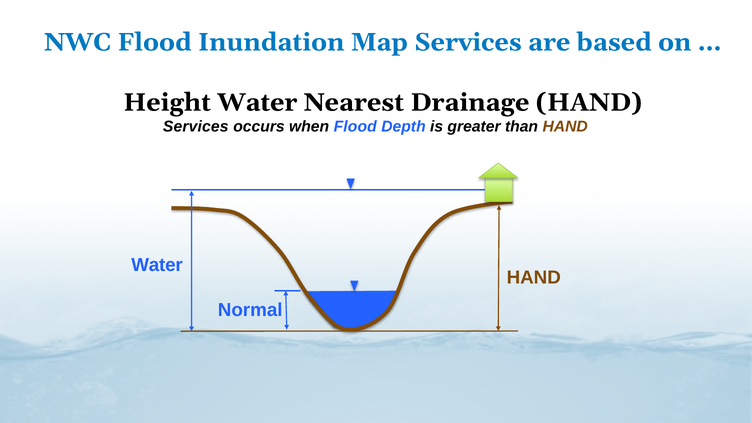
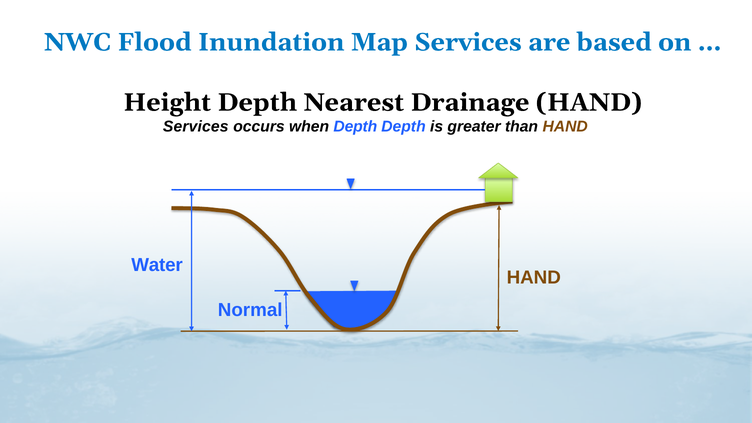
Height Water: Water -> Depth (257, 102)
when Flood: Flood -> Depth (355, 127)
